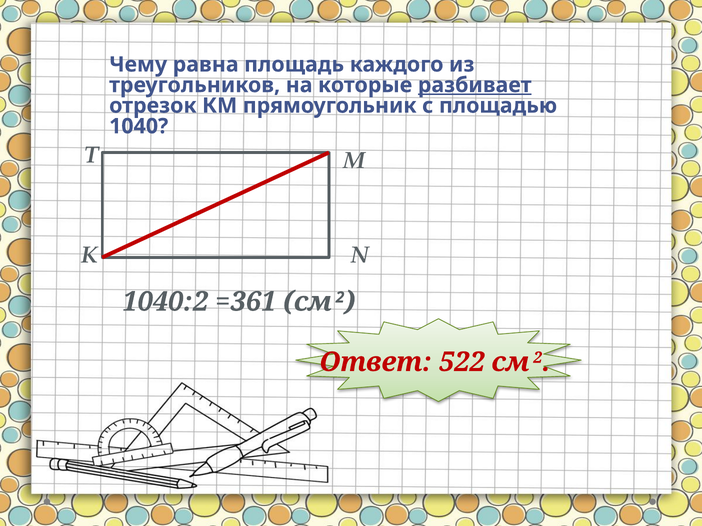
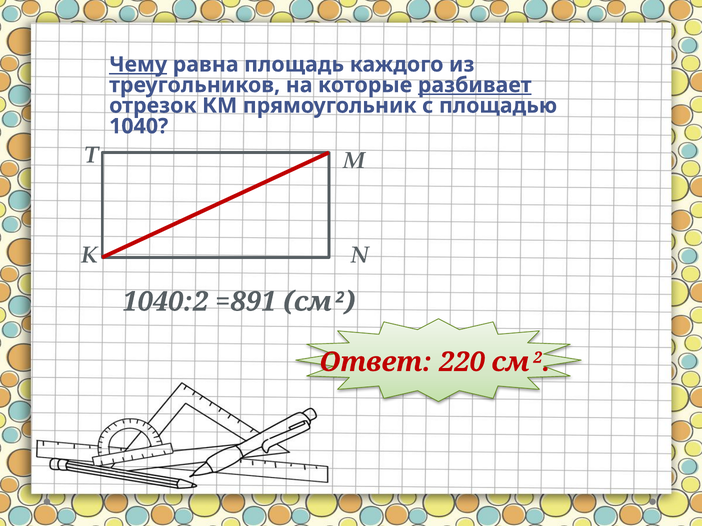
Чему underline: none -> present (138, 65)
=361: =361 -> =891 (246, 302)
522: 522 -> 220 (462, 362)
